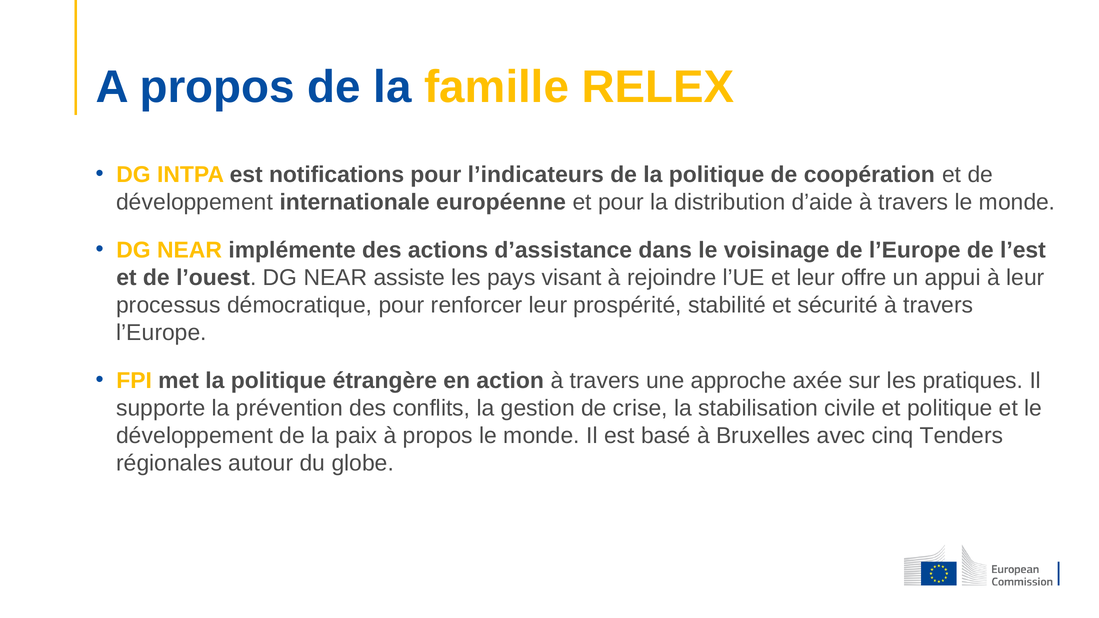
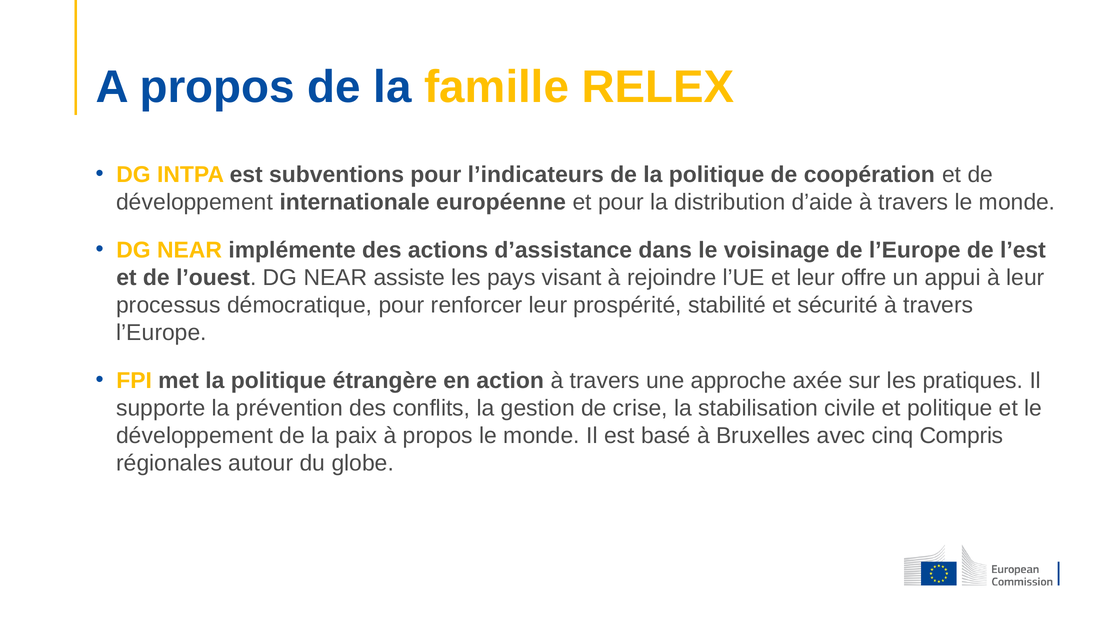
notifications: notifications -> subventions (337, 175)
Tenders: Tenders -> Compris (962, 436)
